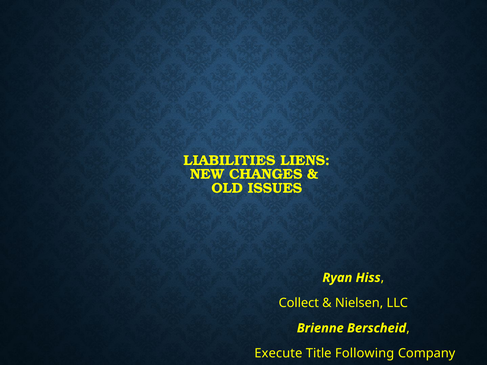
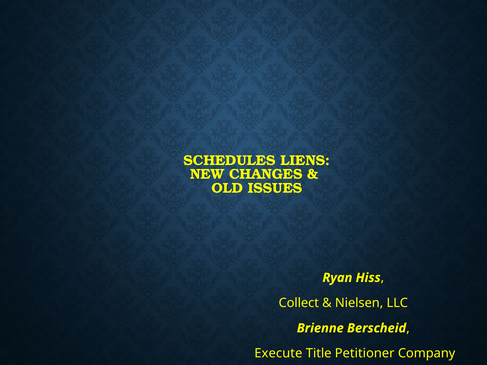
LIABILITIES: LIABILITIES -> SCHEDULES (230, 161)
Following: Following -> Petitioner (365, 354)
